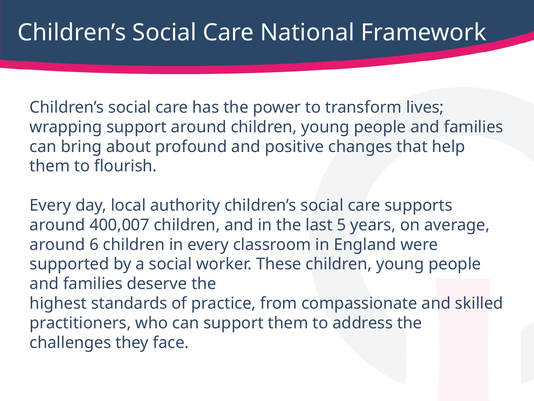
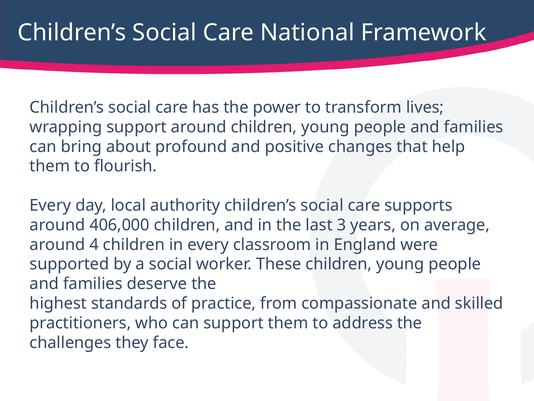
400,007: 400,007 -> 406,000 (119, 225)
5: 5 -> 3 (341, 225)
6: 6 -> 4 (94, 244)
